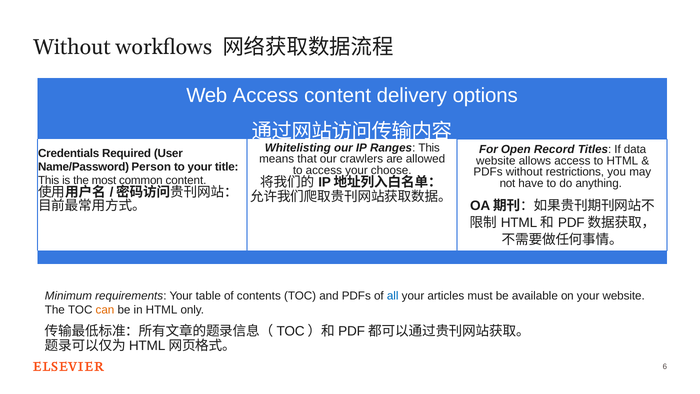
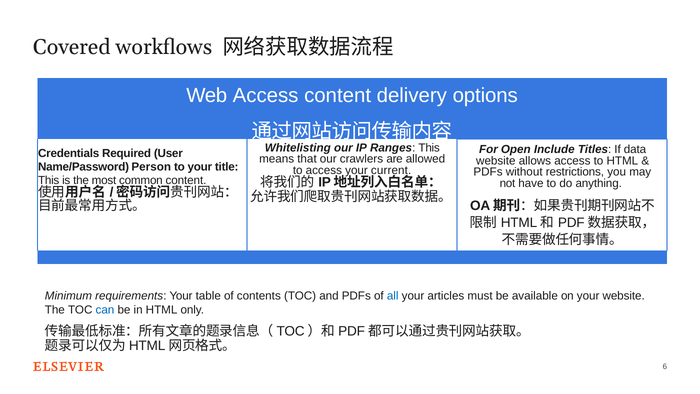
Without: Without -> Covered (72, 47)
Record: Record -> Include (554, 149)
choose: choose -> current (391, 170)
can colour: orange -> blue (105, 310)
